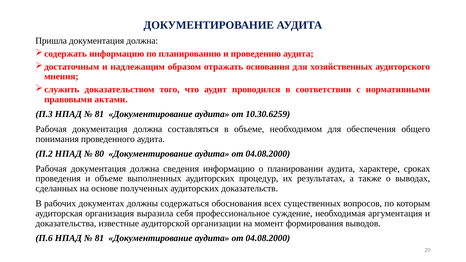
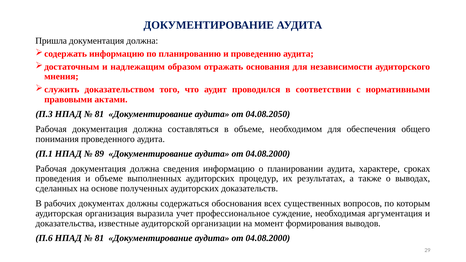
хозяйственных: хозяйственных -> независимости (341, 67)
10.30.6259: 10.30.6259 -> 04.08.2050 (268, 114)
П.2: П.2 -> П.1 (44, 154)
80: 80 -> 89 (99, 154)
себя: себя -> учет (185, 213)
